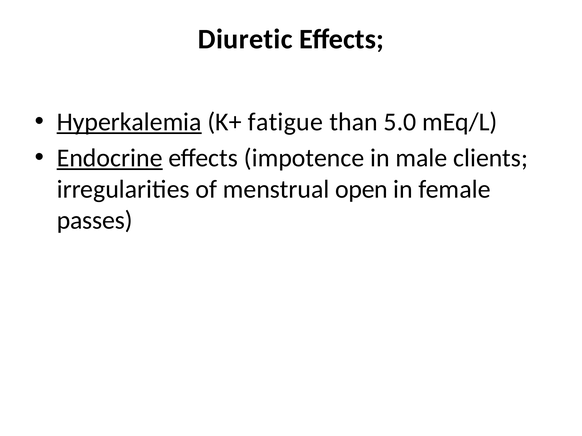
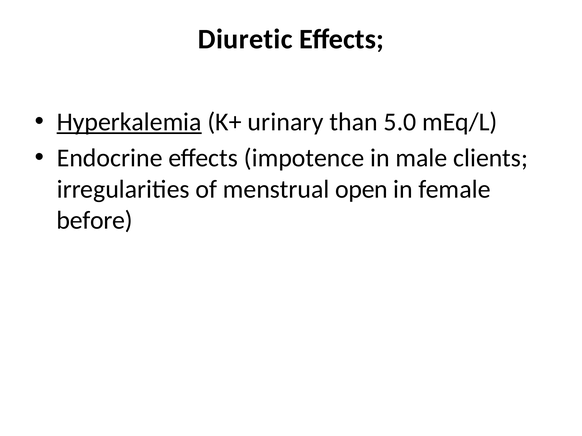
fatigue: fatigue -> urinary (285, 122)
Endocrine underline: present -> none (110, 158)
passes: passes -> before (95, 220)
